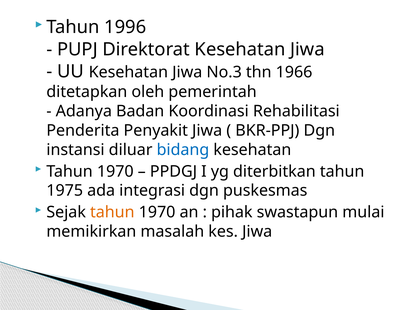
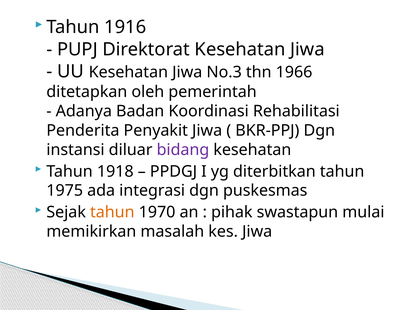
1996: 1996 -> 1916 (125, 27)
bidang colour: blue -> purple (183, 150)
1970: 1970 -> 1918 (115, 171)
